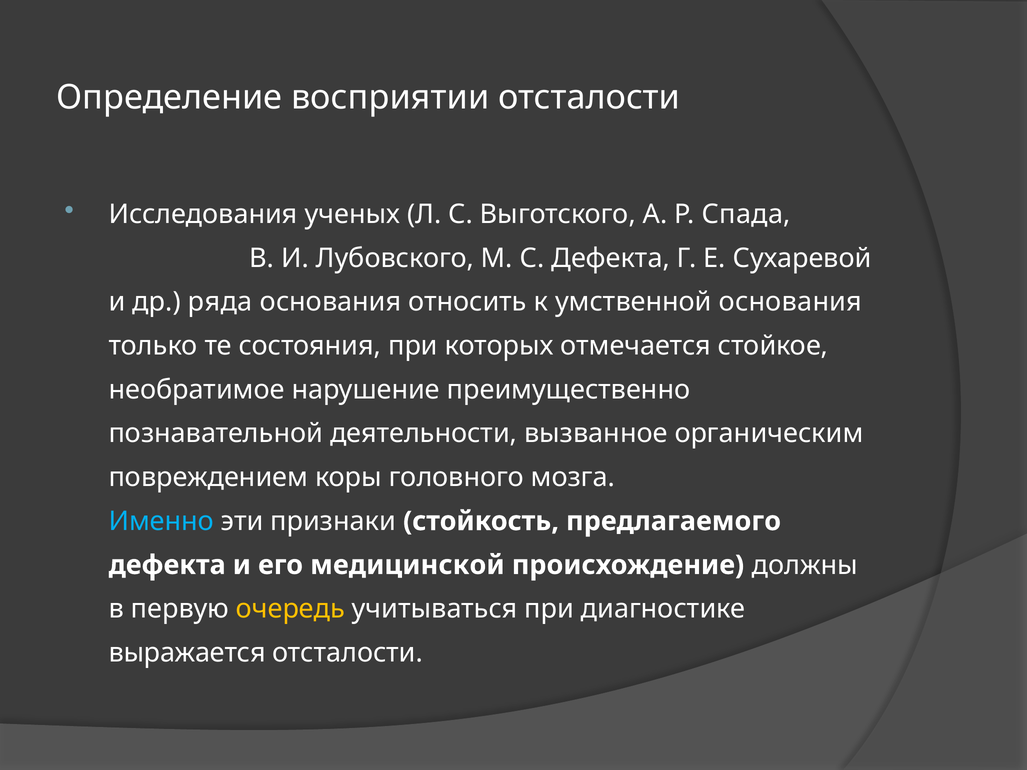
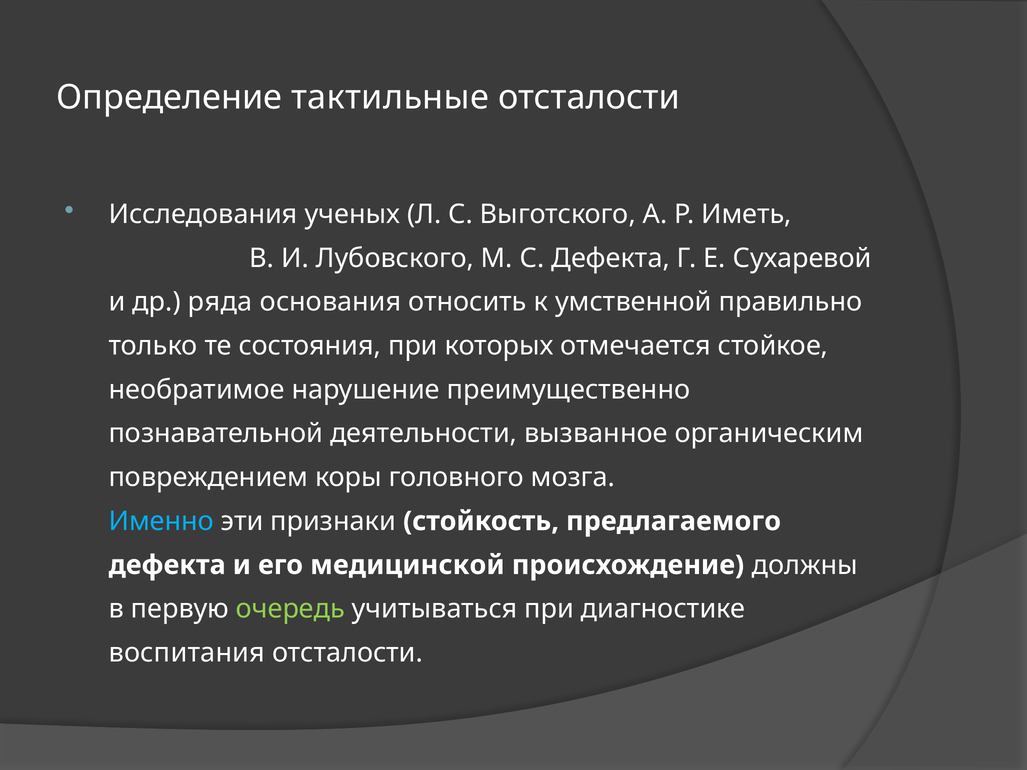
восприятии: восприятии -> тактильные (390, 97)
Спада: Спада -> Иметь (746, 214)
умственной основания: основания -> правильно (790, 302)
очередь colour: yellow -> light green (290, 609)
выражается: выражается -> воспитания (187, 653)
